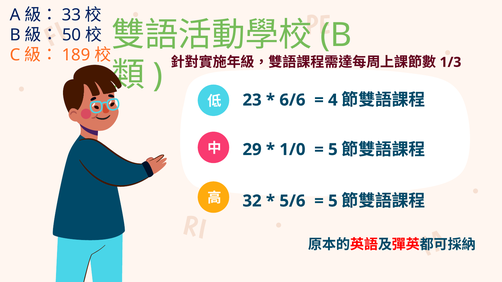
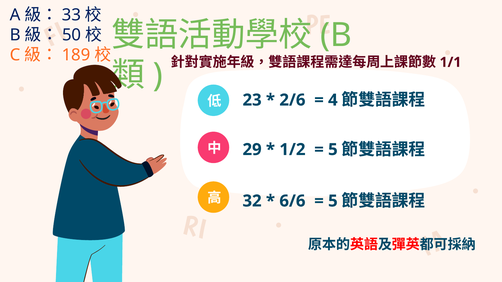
1/3: 1/3 -> 1/1 (450, 62)
6/6: 6/6 -> 2/6 (292, 100)
1/0: 1/0 -> 1/2 (292, 150)
5/6: 5/6 -> 6/6 (292, 201)
